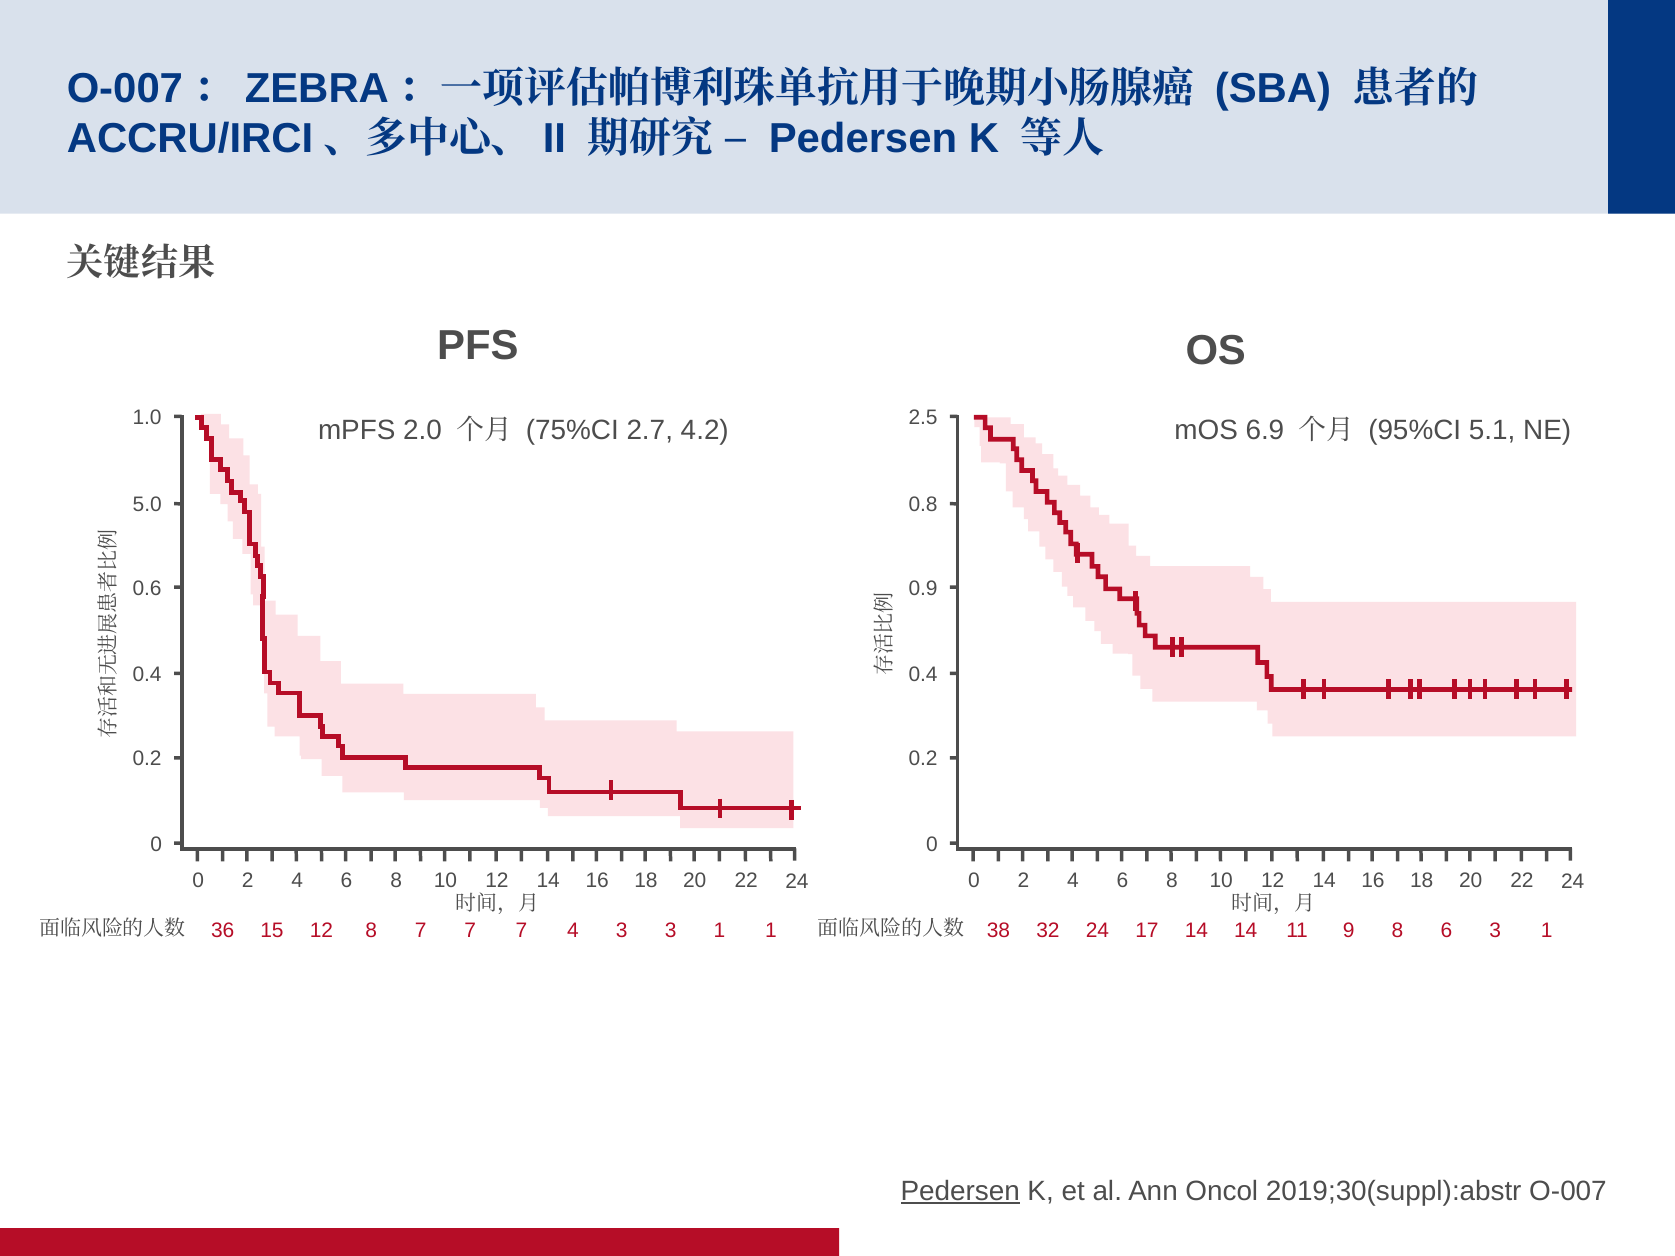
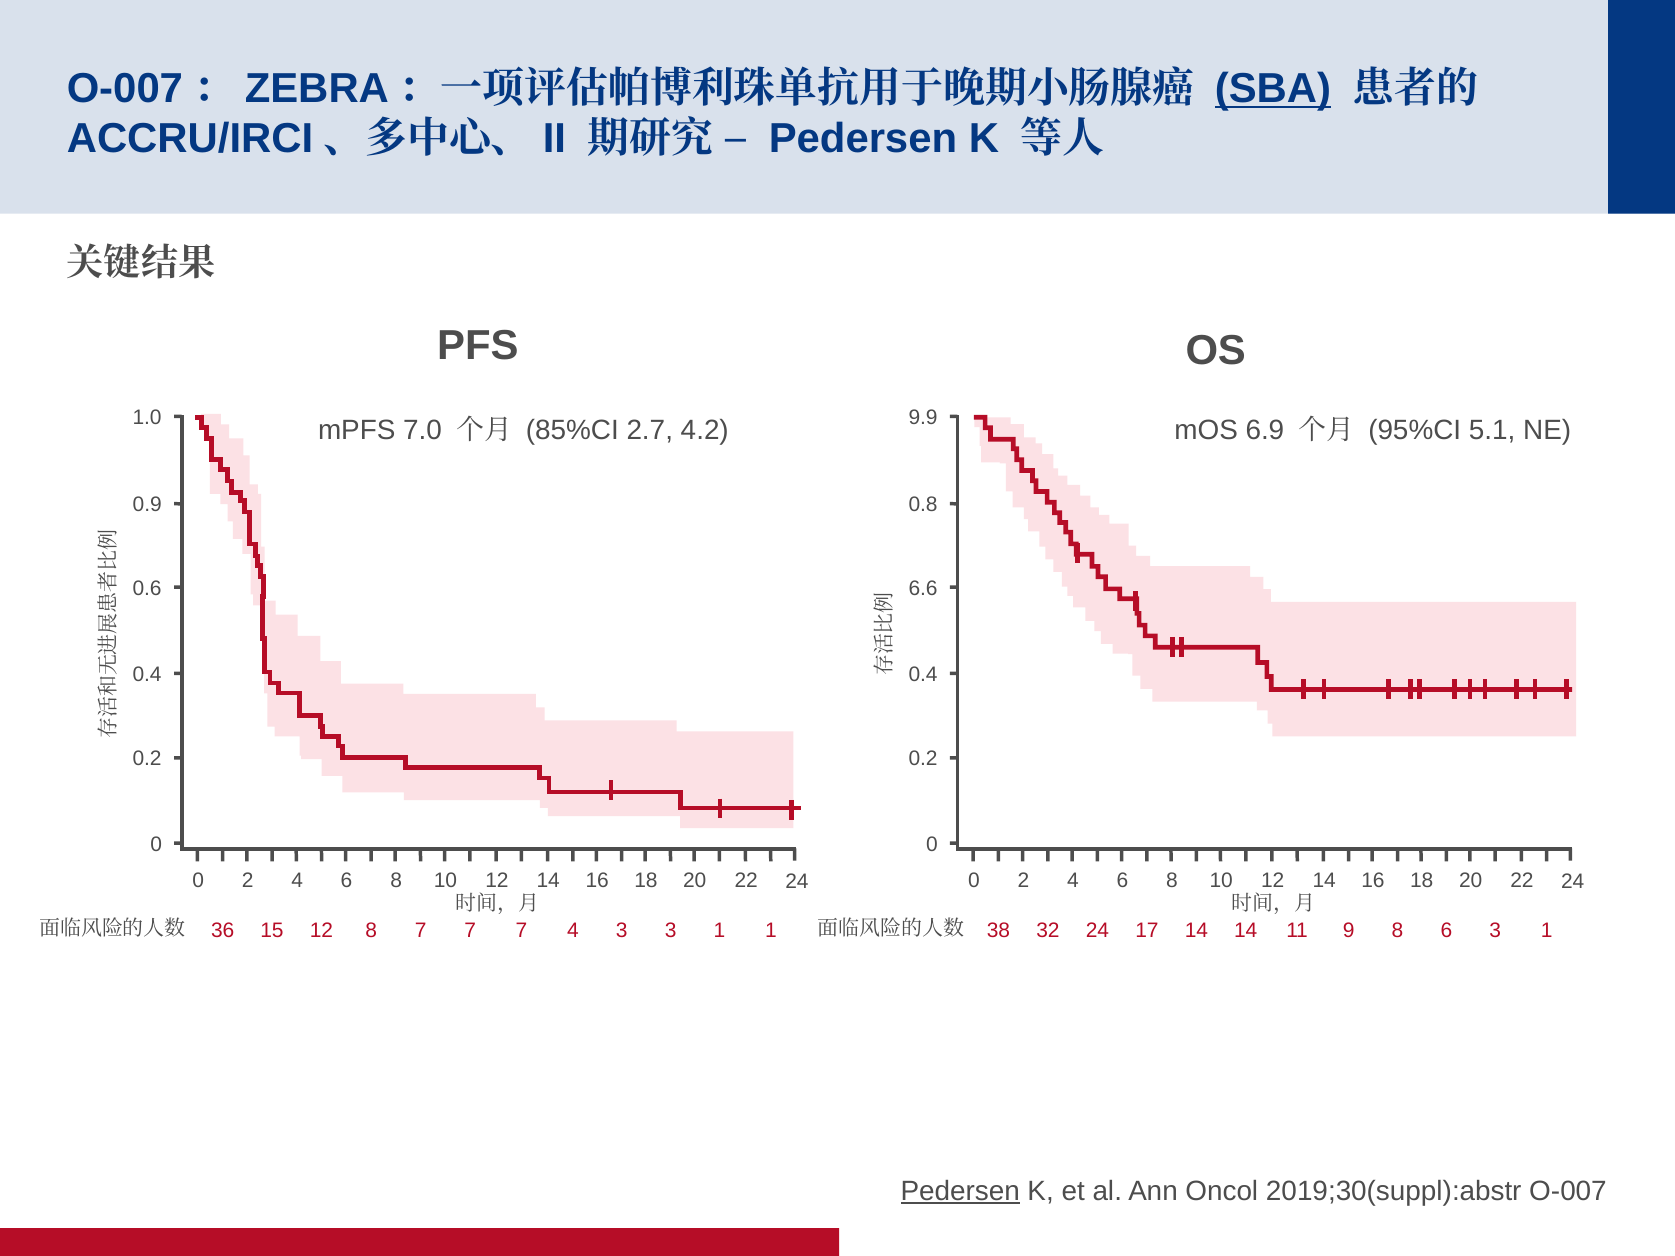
SBA underline: none -> present (1273, 89)
2.5: 2.5 -> 9.9 (923, 417)
2.0: 2.0 -> 7.0 (422, 430)
75%CI: 75%CI -> 85%CI (572, 430)
5.0: 5.0 -> 0.9 (147, 505)
0.9: 0.9 -> 6.6 (923, 589)
